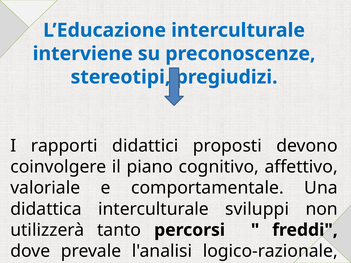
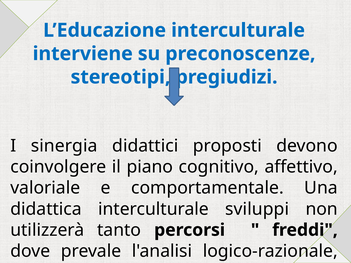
rapporti: rapporti -> sinergia (64, 146)
